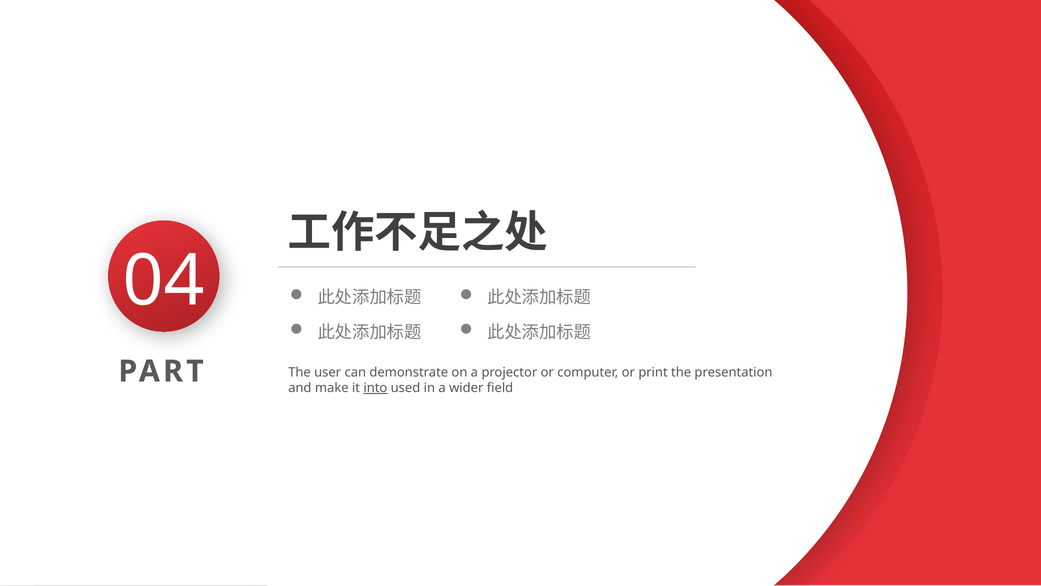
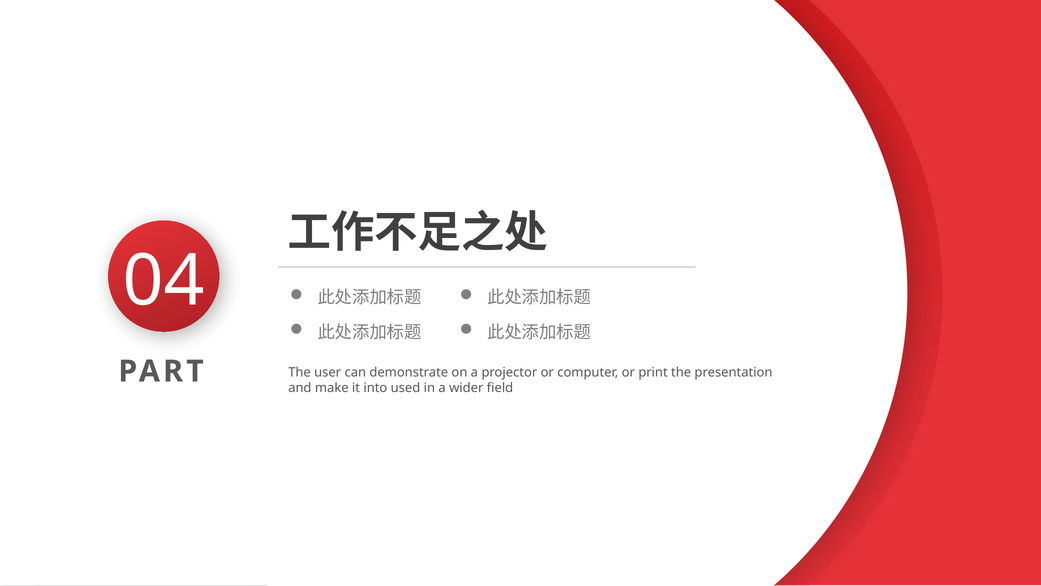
into underline: present -> none (375, 388)
